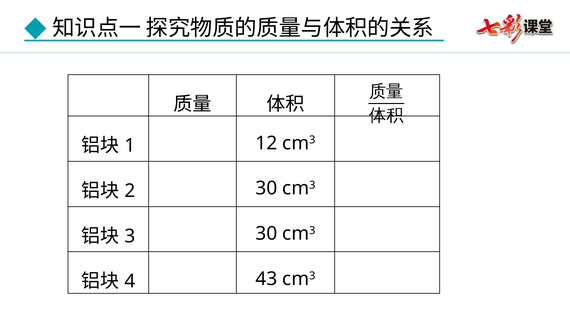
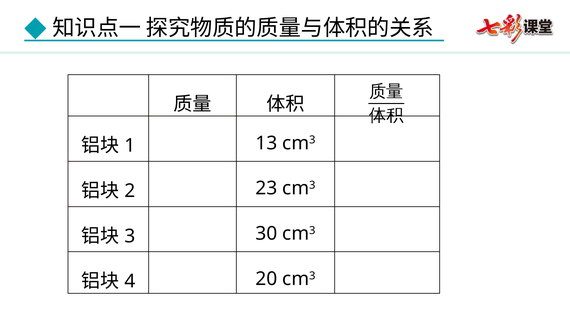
12: 12 -> 13 (267, 143)
30: 30 -> 23 (267, 188)
43: 43 -> 20 (267, 279)
